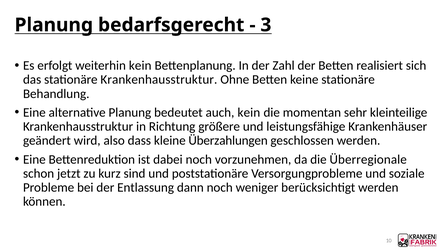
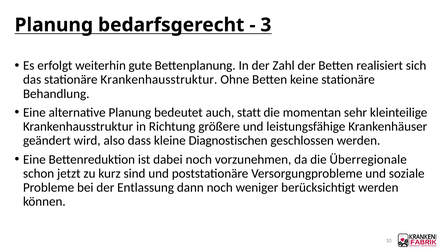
weiterhin kein: kein -> gute (140, 66)
auch kein: kein -> statt (249, 112)
Überzahlungen: Überzahlungen -> Diagnostischen (228, 141)
